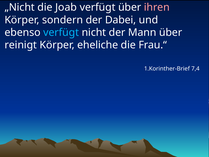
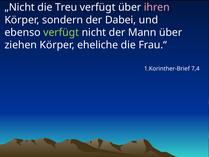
Joab: Joab -> Treu (66, 7)
verfügt colour: light blue -> light green (61, 32)
reinigt: reinigt -> ziehen (21, 45)
